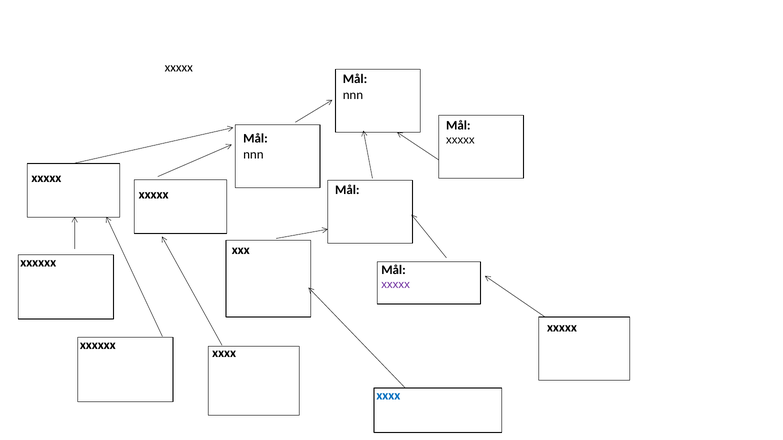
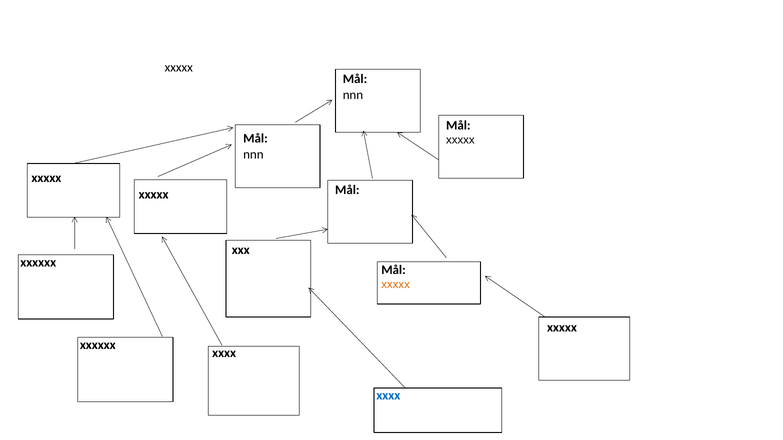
xxxxx colour: purple -> orange (396, 285)
